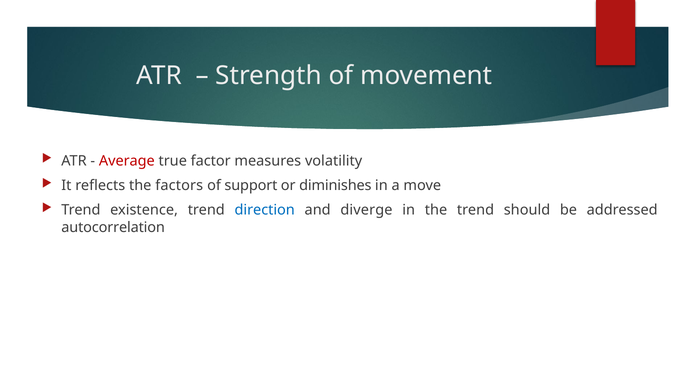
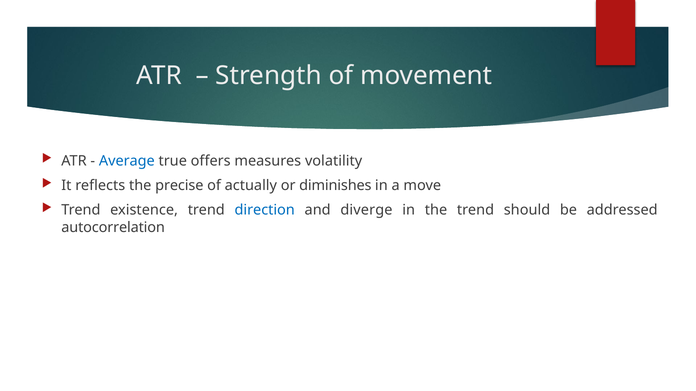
Average colour: red -> blue (127, 161)
factor: factor -> offers (211, 161)
factors: factors -> precise (179, 186)
support: support -> actually (251, 186)
